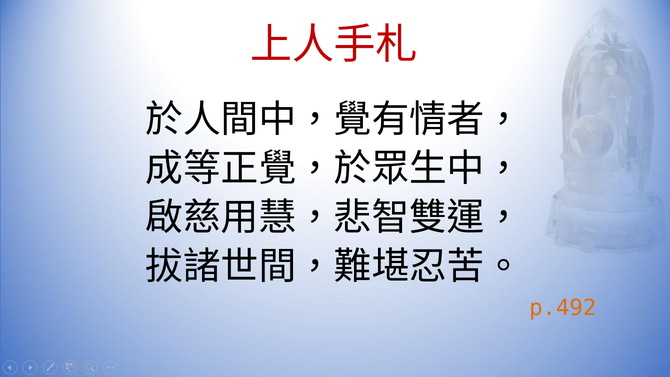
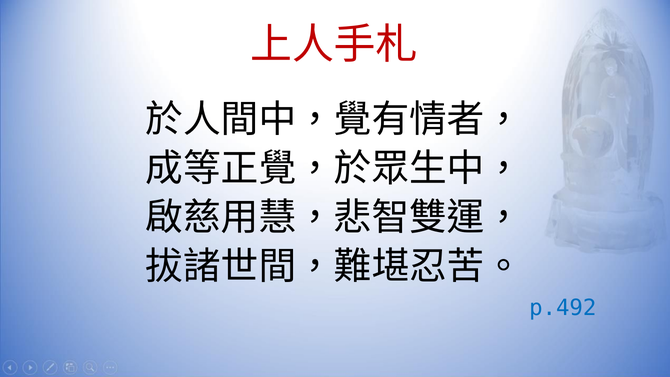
p.492 colour: orange -> blue (563, 308)
